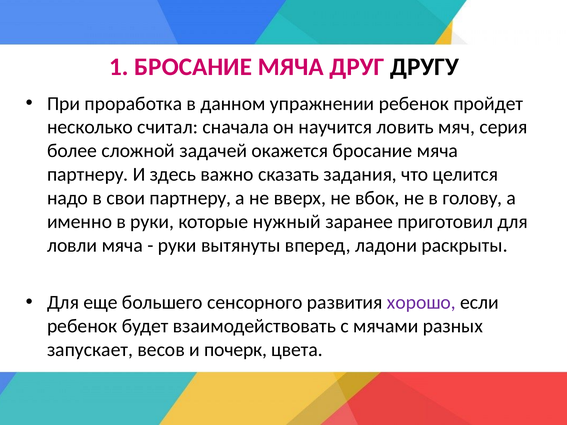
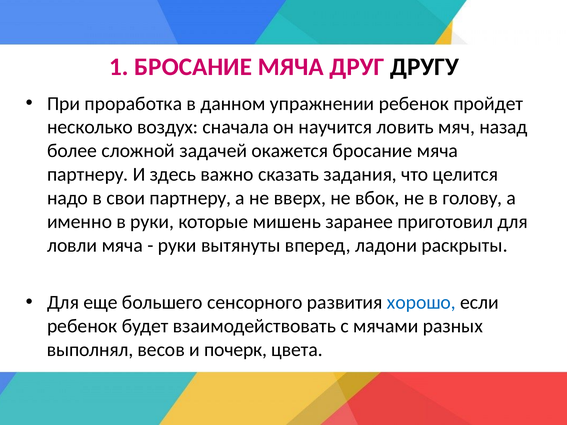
считал: считал -> воздух (168, 127)
серия: серия -> назад (504, 127)
нужный: нужный -> мишень (287, 222)
хорошо colour: purple -> blue (421, 303)
запускает: запускает -> выполнял (90, 350)
